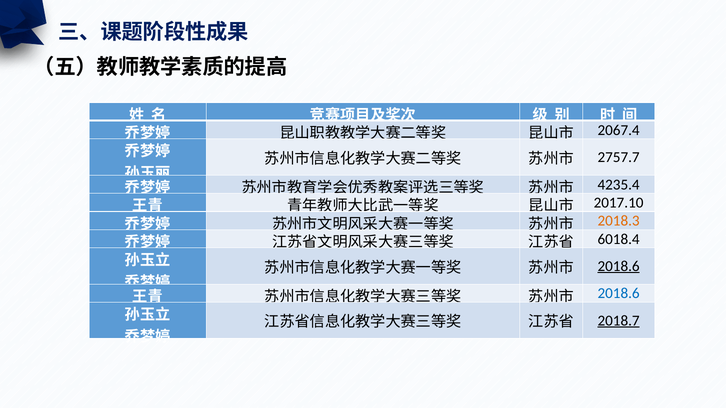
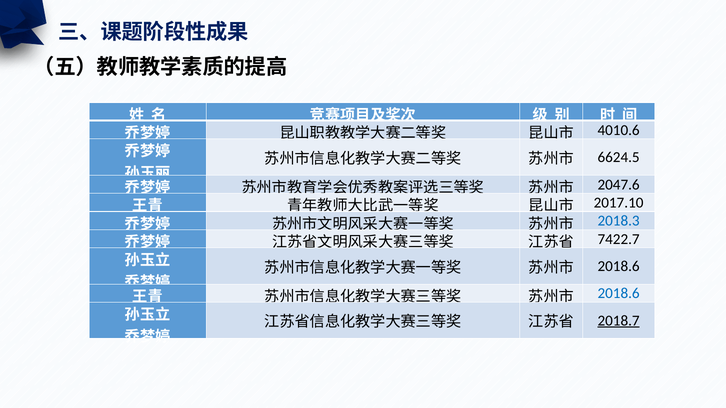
2067.4: 2067.4 -> 4010.6 (619, 130)
2757.7: 2757.7 -> 6624.5 (619, 157)
4235.4: 4235.4 -> 2047.6 (619, 185)
2018.3 colour: orange -> blue (619, 221)
6018.4: 6018.4 -> 7422.7 (619, 239)
2018.6 underline: present -> none (619, 266)
